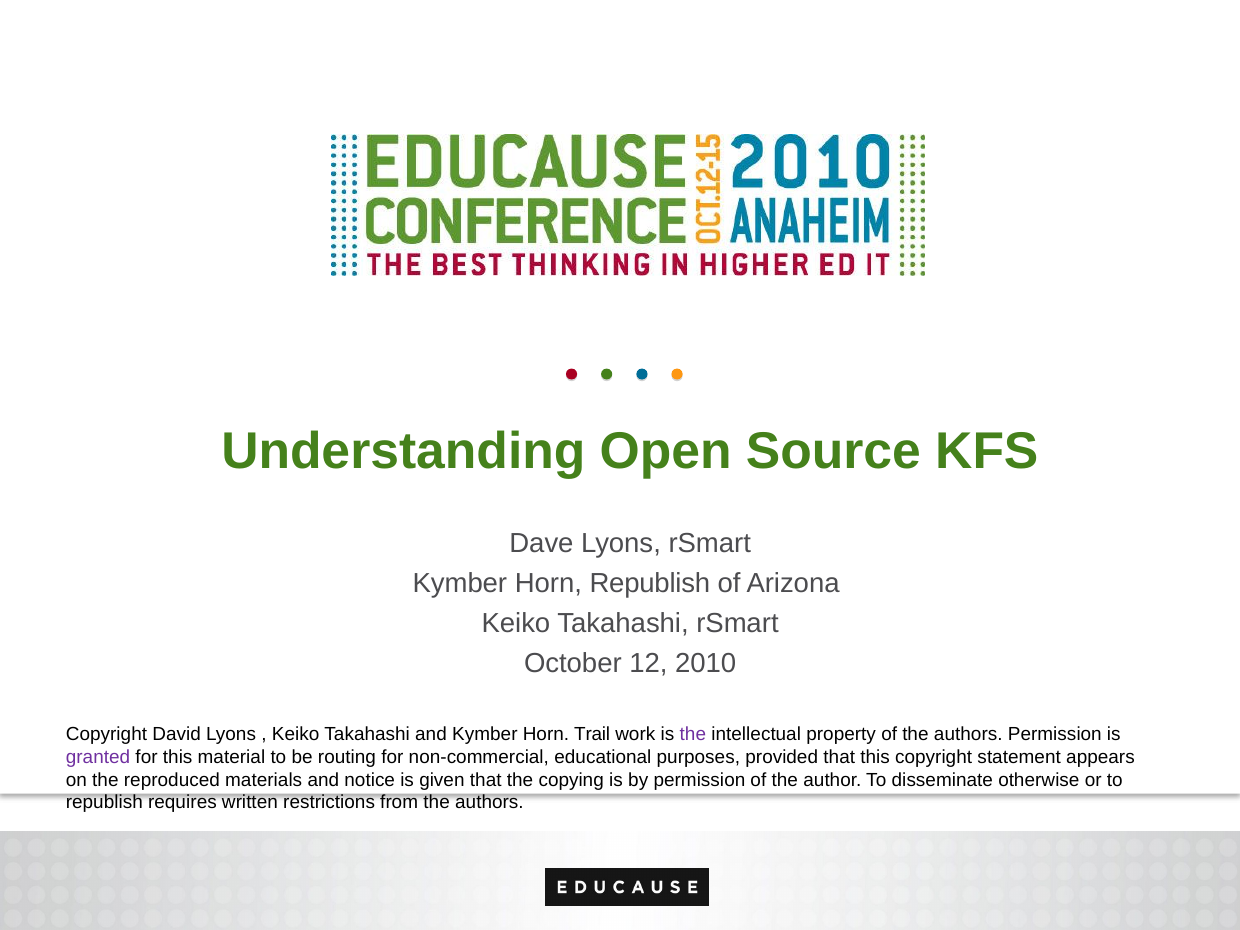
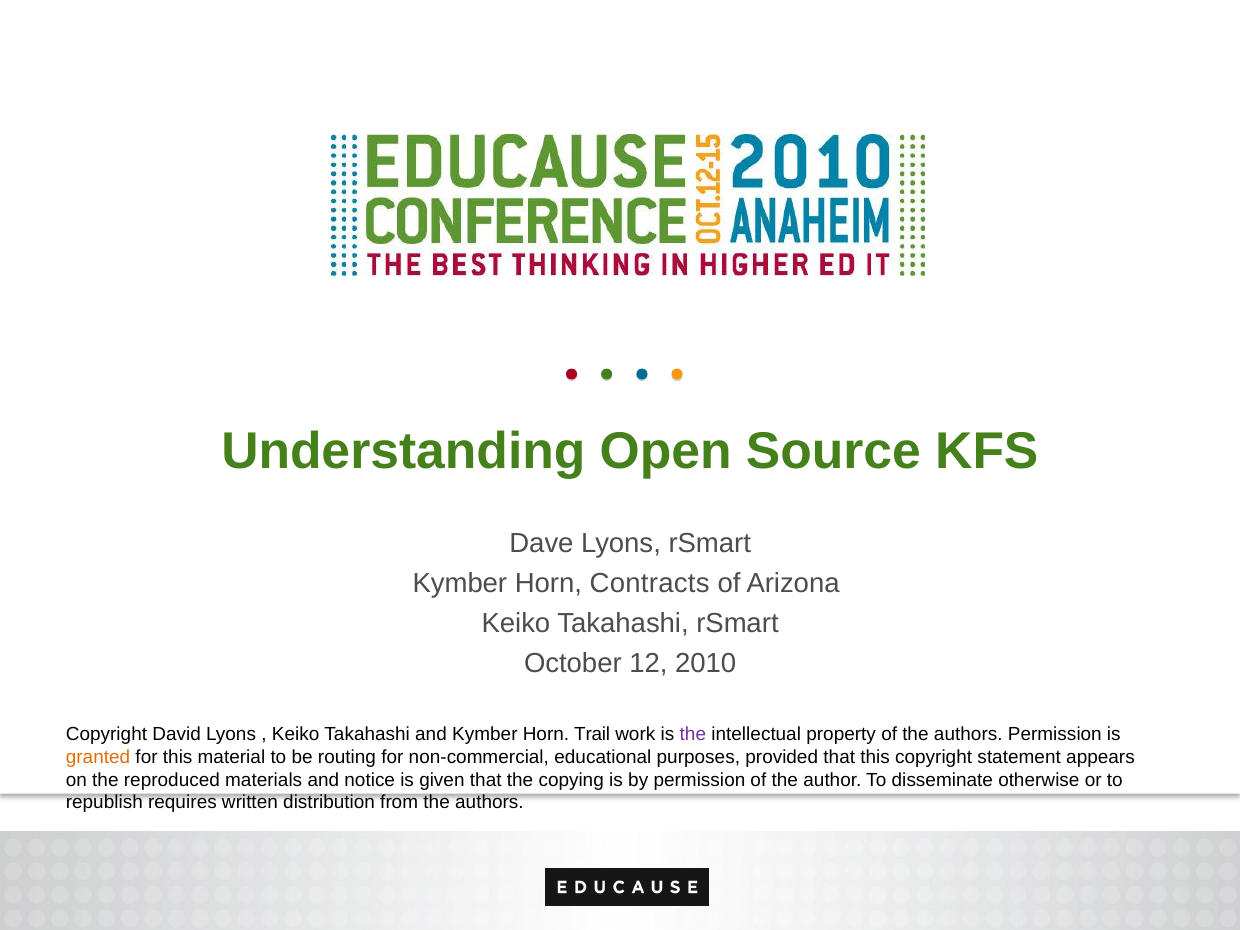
Horn Republish: Republish -> Contracts (650, 584)
granted colour: purple -> orange (98, 757)
restrictions: restrictions -> distribution (329, 803)
